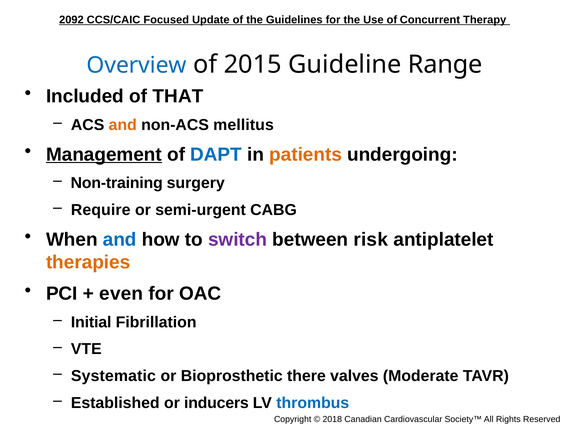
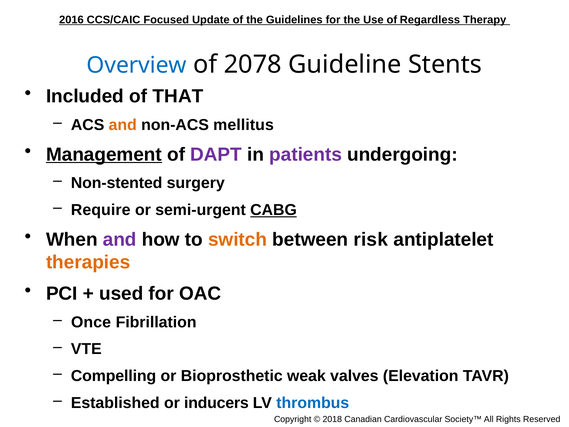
2092: 2092 -> 2016 (71, 20)
Concurrent: Concurrent -> Regardless (430, 20)
2015: 2015 -> 2078 (253, 65)
Range: Range -> Stents (445, 65)
DAPT colour: blue -> purple (216, 154)
patients colour: orange -> purple (306, 154)
Non-training: Non-training -> Non-stented (117, 183)
CABG underline: none -> present (274, 210)
and colour: blue -> purple (120, 239)
switch colour: purple -> orange (238, 239)
even: even -> used (121, 293)
Initial: Initial -> Once (91, 322)
Systematic: Systematic -> Compelling (114, 376)
there: there -> weak (306, 376)
Moderate: Moderate -> Elevation (421, 376)
